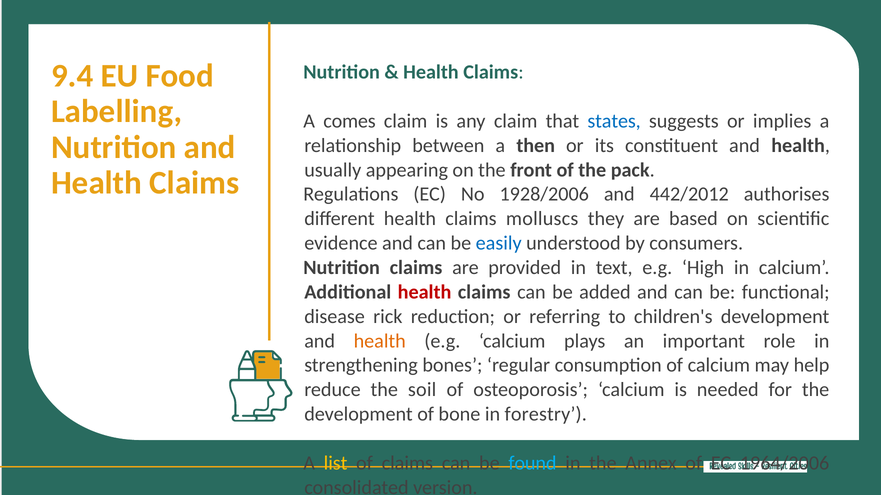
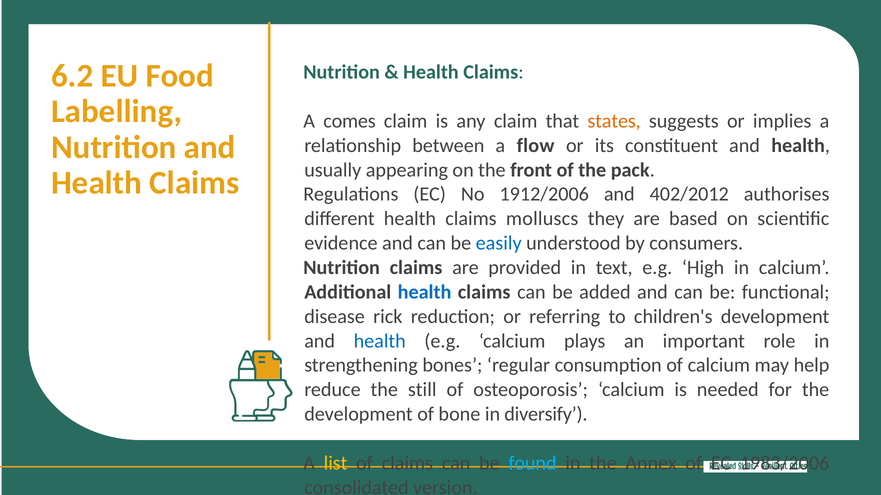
9.4: 9.4 -> 6.2 (72, 76)
states colour: blue -> orange (614, 121)
then: then -> flow (536, 146)
1928/2006: 1928/2006 -> 1912/2006 (544, 195)
442/2012: 442/2012 -> 402/2012 (689, 195)
health colour: red -> blue (425, 292)
health colour: orange -> blue (380, 341)
soil: soil -> still (422, 390)
forestry: forestry -> diversify (546, 415)
1964/2006: 1964/2006 -> 1983/2006 (785, 464)
